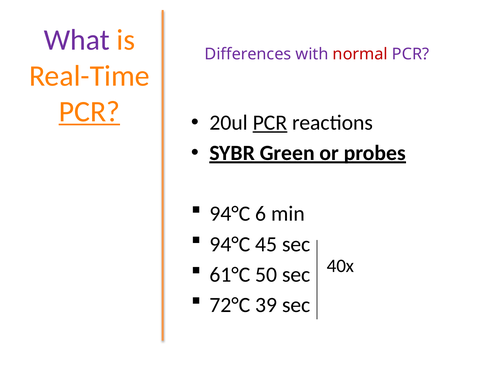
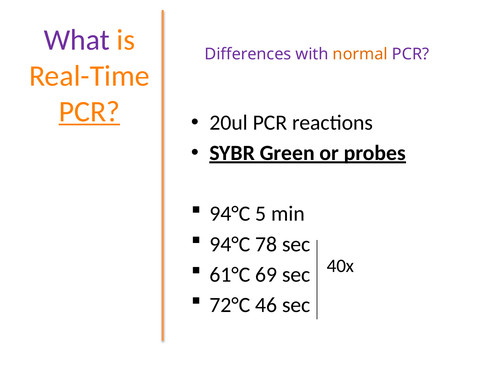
normal colour: red -> orange (360, 54)
PCR underline: present -> none (270, 123)
6: 6 -> 5 (261, 214)
45: 45 -> 78 (266, 244)
50: 50 -> 69 (266, 275)
39: 39 -> 46 (266, 305)
